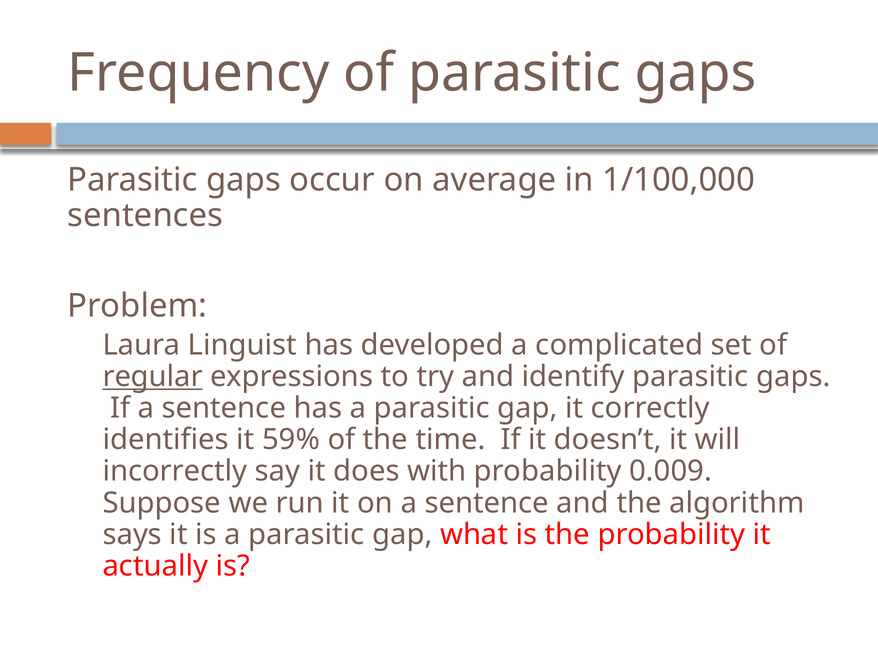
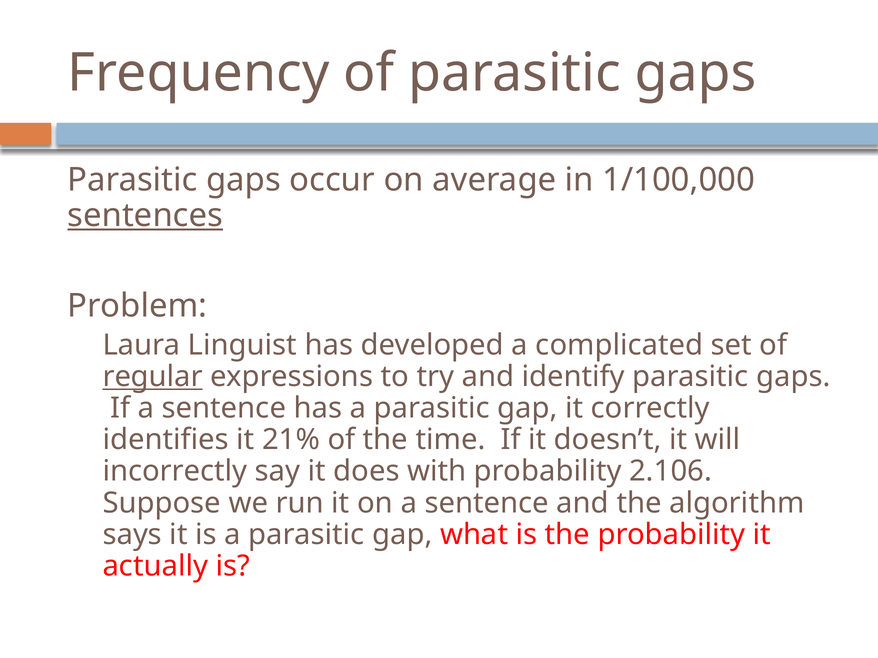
sentences underline: none -> present (145, 216)
59%: 59% -> 21% (291, 440)
0.009: 0.009 -> 2.106 (671, 472)
